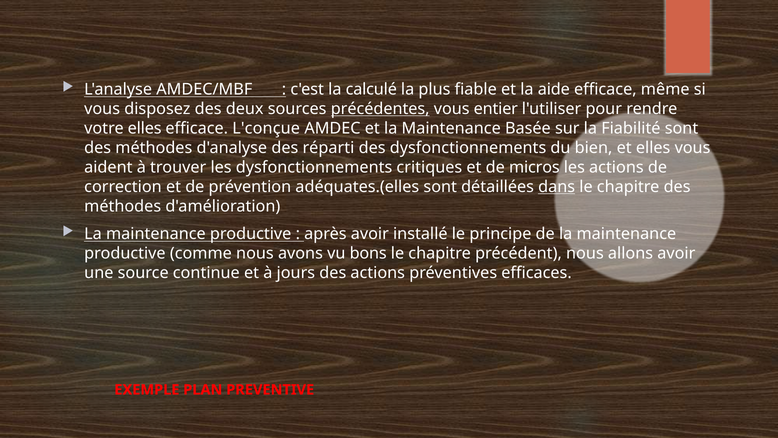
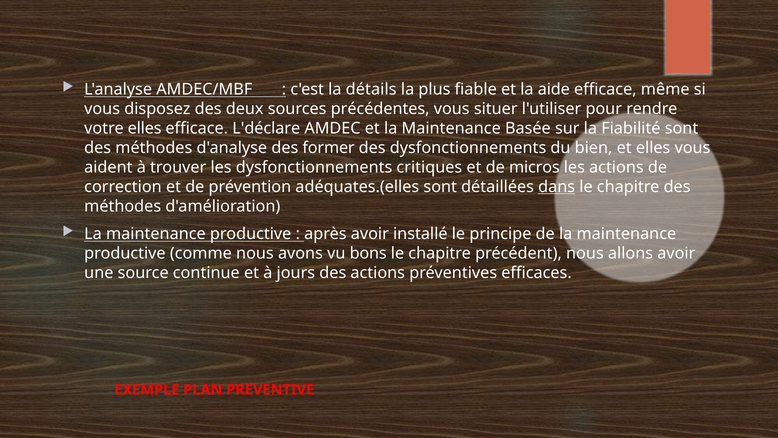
calculé: calculé -> détails (371, 89)
précédentes underline: present -> none (380, 109)
entier: entier -> situer (496, 109)
L'conçue: L'conçue -> L'déclare (266, 128)
réparti: réparti -> former (329, 148)
